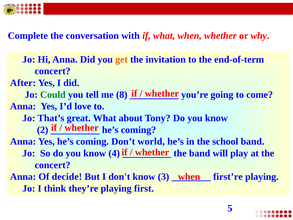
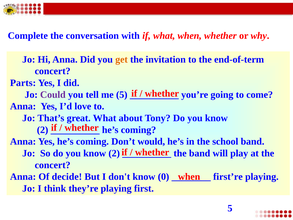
After: After -> Parts (23, 83)
Could colour: green -> purple (53, 94)
me 8: 8 -> 5 (122, 94)
world: world -> would (151, 141)
4: 4 -> 2 (114, 153)
3: 3 -> 0 (163, 177)
